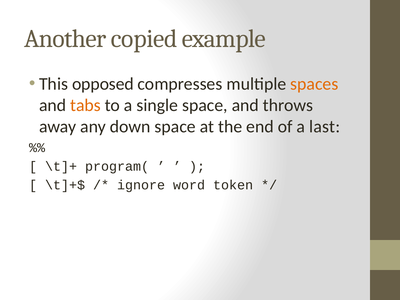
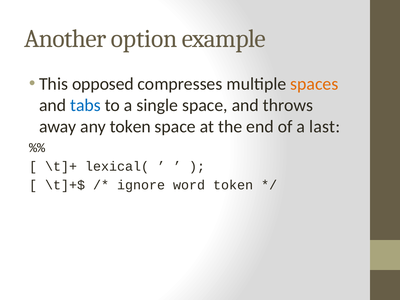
copied: copied -> option (144, 39)
tabs colour: orange -> blue (85, 105)
any down: down -> token (130, 127)
program(: program( -> lexical( (117, 166)
